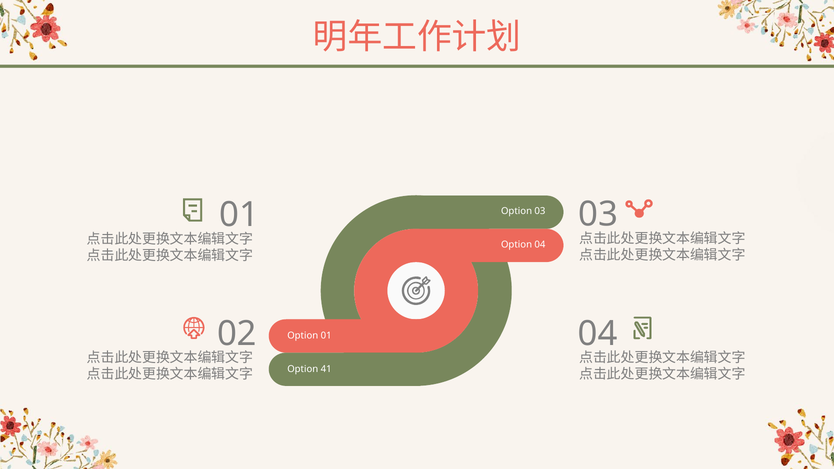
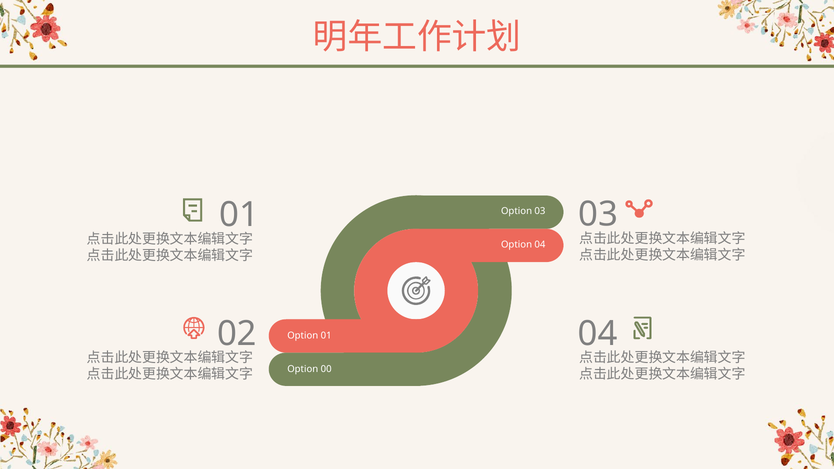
41: 41 -> 00 (326, 369)
